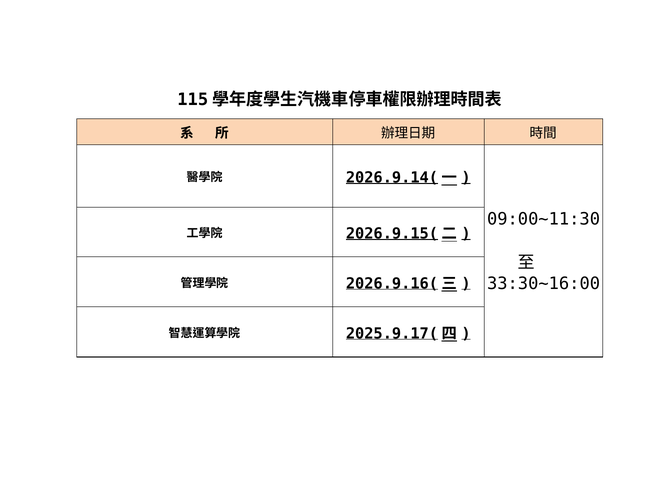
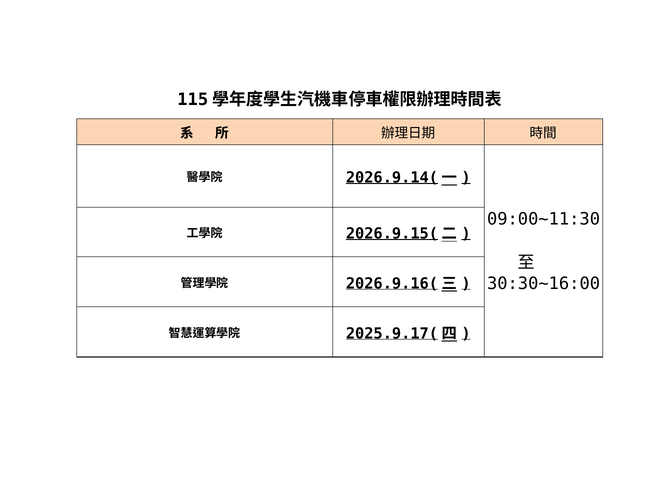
33:30~16:00: 33:30~16:00 -> 30:30~16:00 (544, 284)
